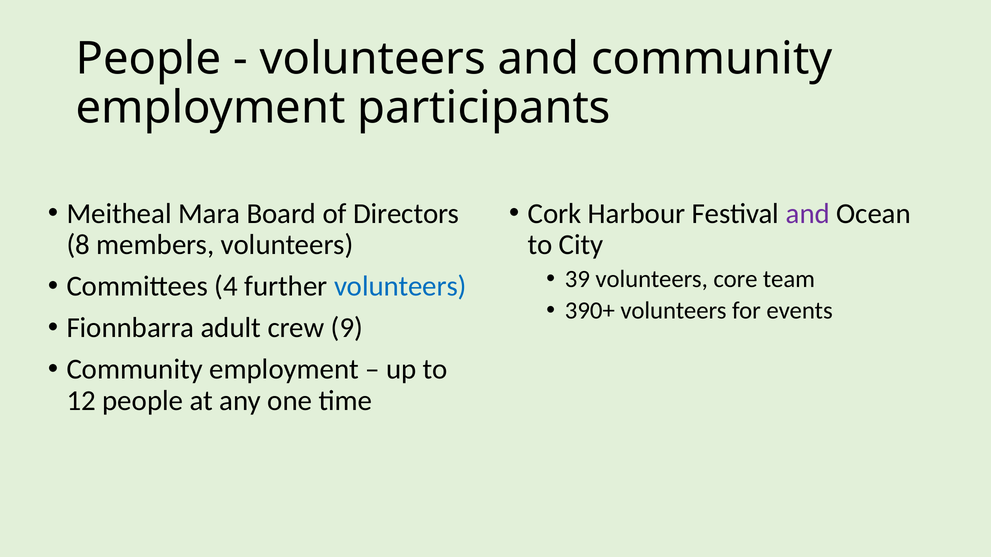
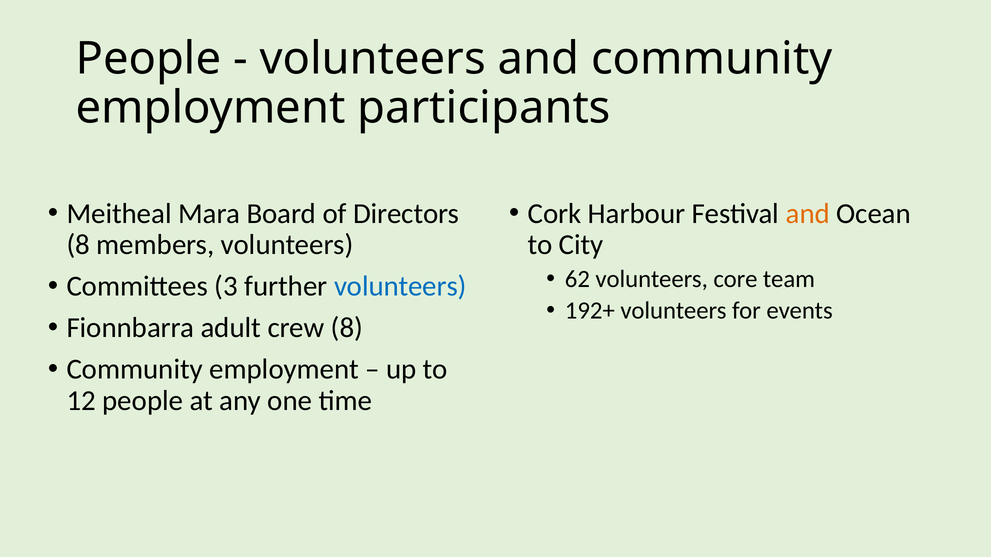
and colour: purple -> orange (808, 214)
39: 39 -> 62 (577, 279)
4: 4 -> 3 (226, 287)
390+: 390+ -> 192+ (590, 311)
crew 9: 9 -> 8 (347, 328)
